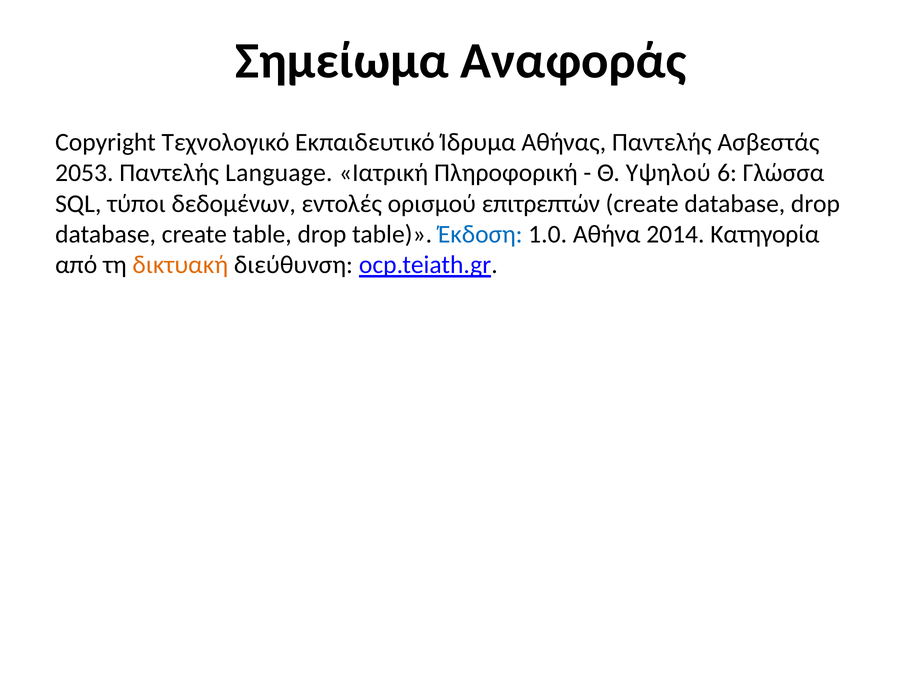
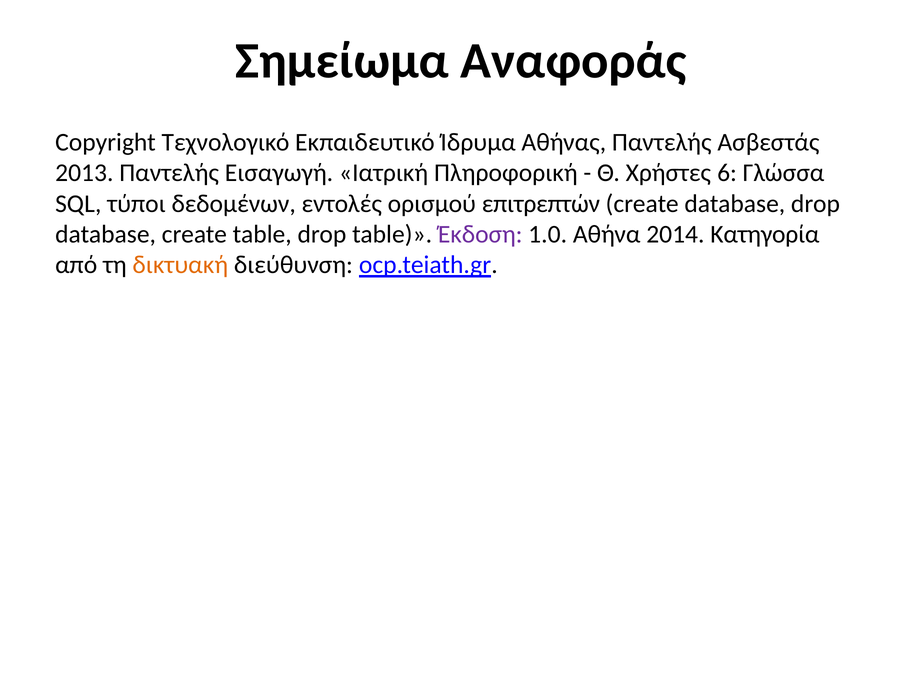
2053: 2053 -> 2013 (84, 173)
Language: Language -> Εισαγωγή (279, 173)
Υψηλού: Υψηλού -> Χρήστες (668, 173)
Έκδοση colour: blue -> purple (480, 234)
